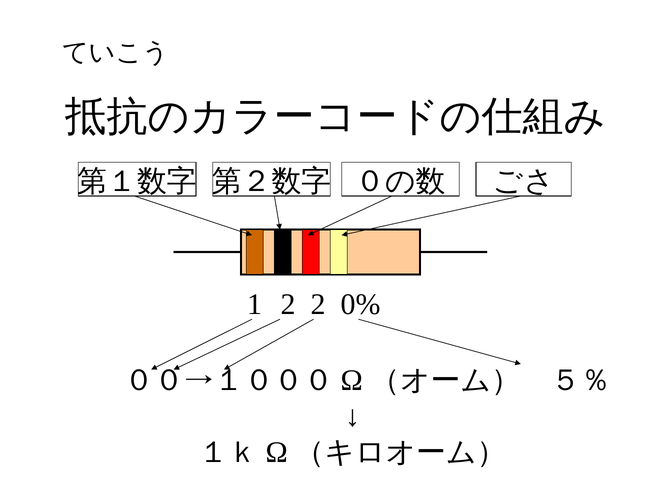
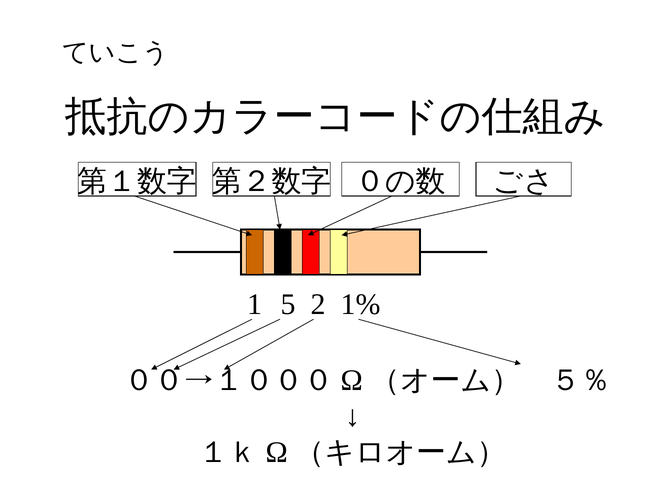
2: 2 -> 5 (288, 304)
0%: 0% -> 1% (361, 304)
